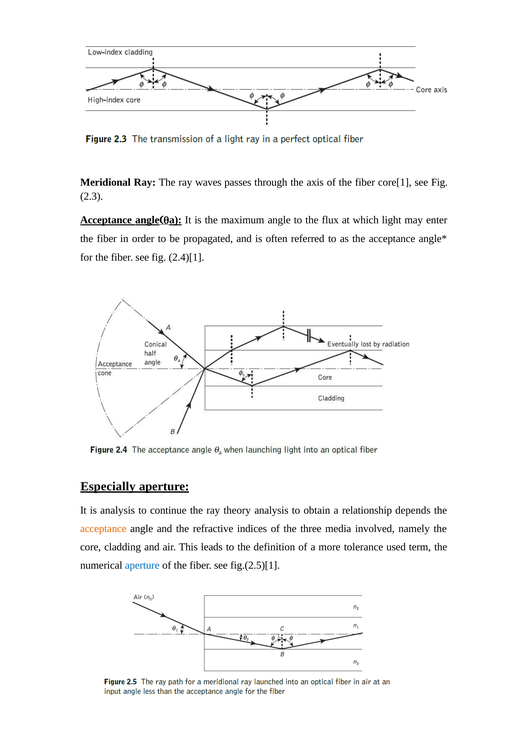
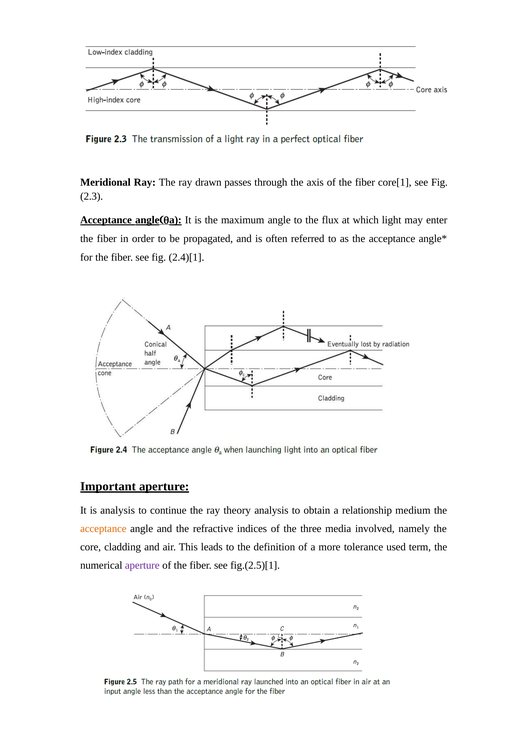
waves: waves -> drawn (208, 182)
Especially: Especially -> Important (108, 486)
depends: depends -> medium (413, 510)
aperture colour: blue -> purple (142, 565)
